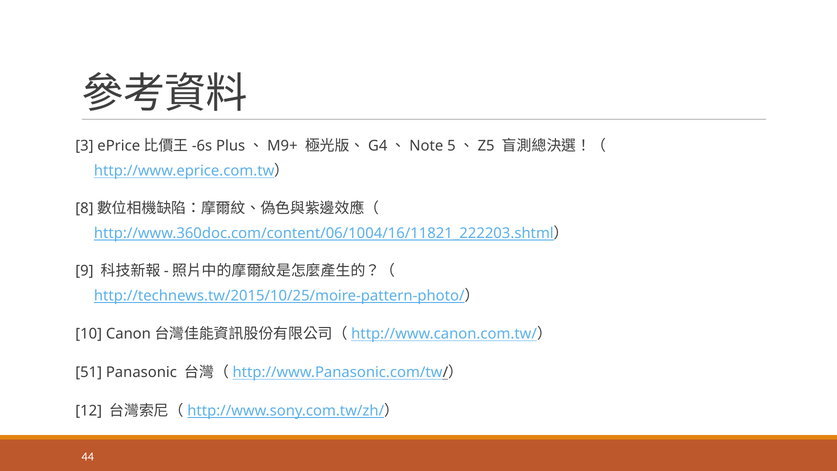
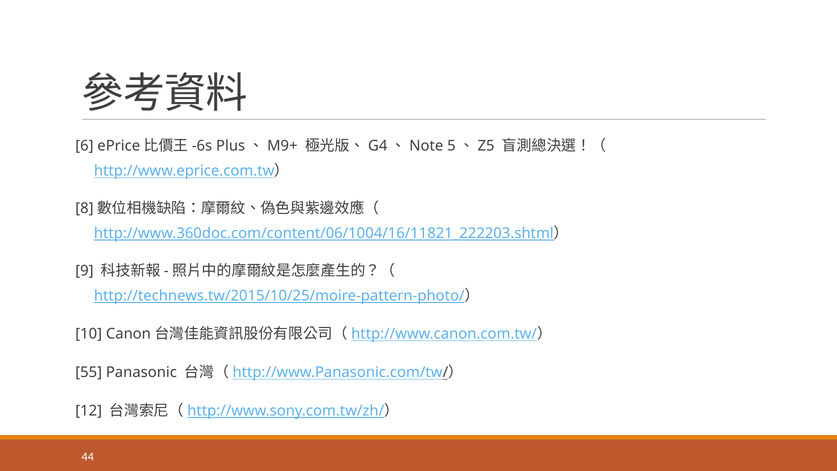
3: 3 -> 6 (84, 146)
51: 51 -> 55 (89, 372)
